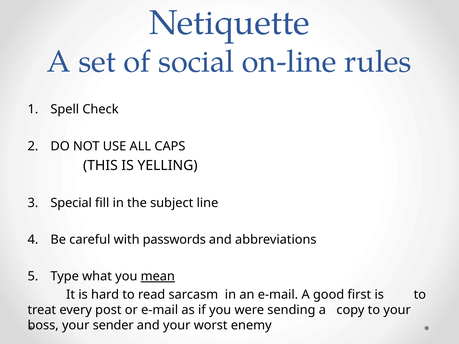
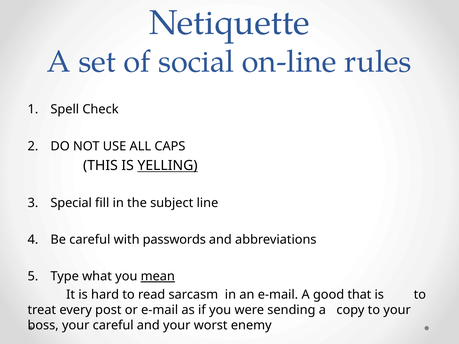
YELLING underline: none -> present (168, 166)
first: first -> that (359, 295)
your sender: sender -> careful (113, 326)
